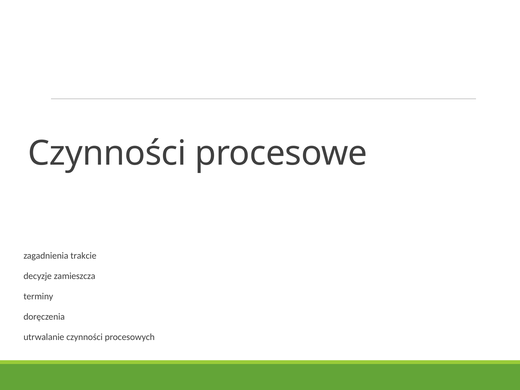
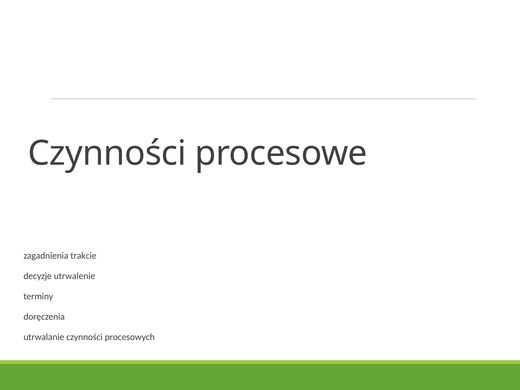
zamieszcza: zamieszcza -> utrwalenie (75, 276)
